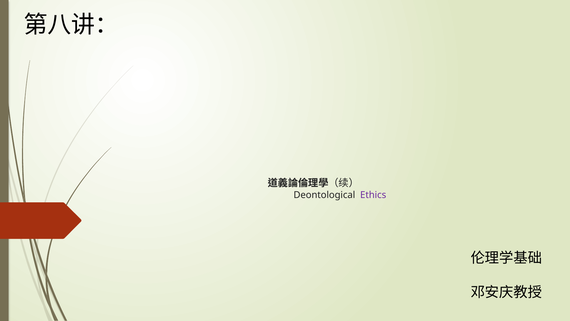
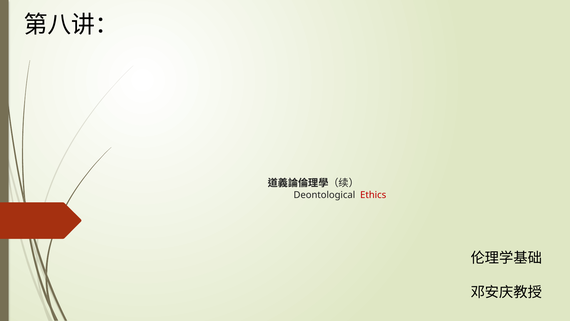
Ethics colour: purple -> red (373, 195)
